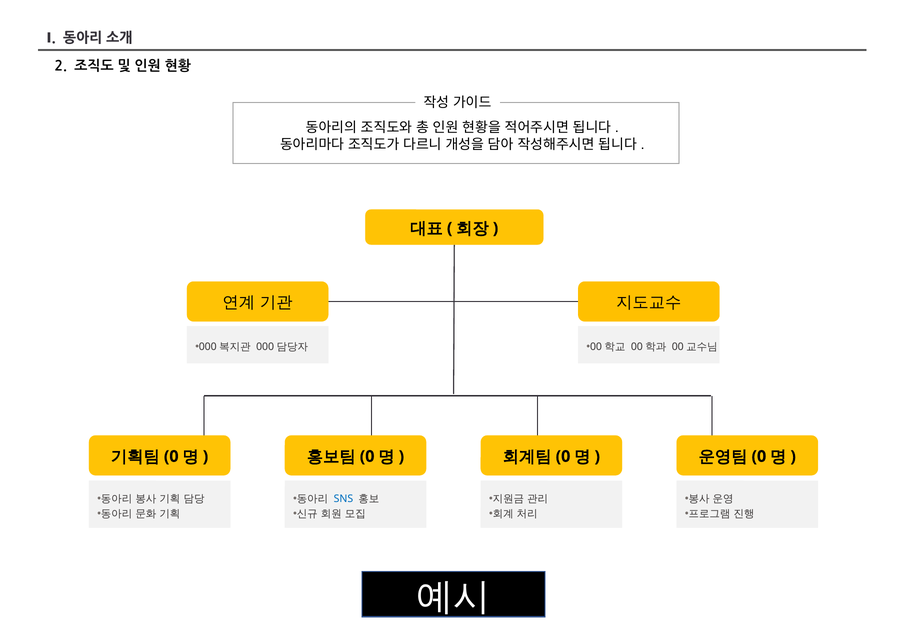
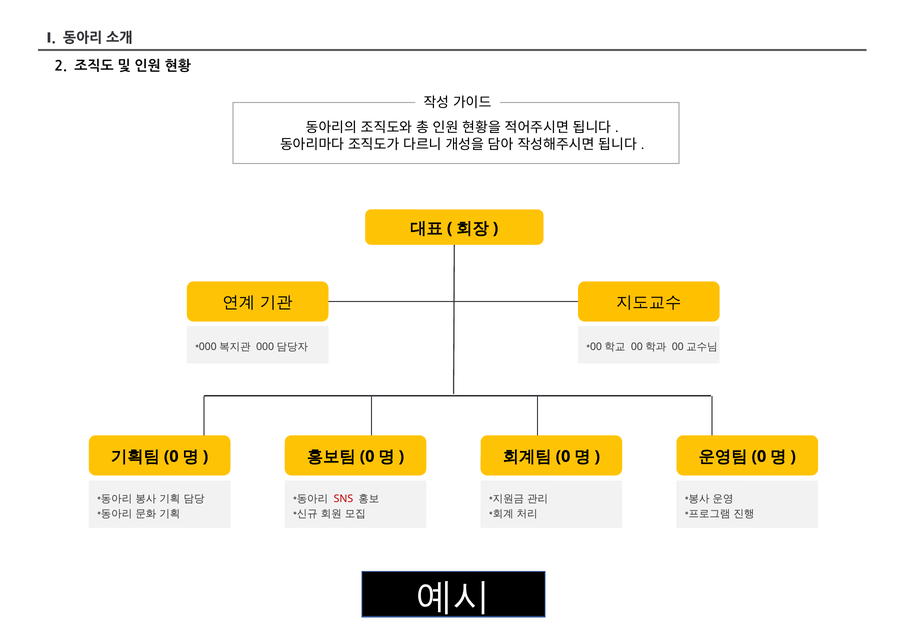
SNS colour: blue -> red (343, 499)
